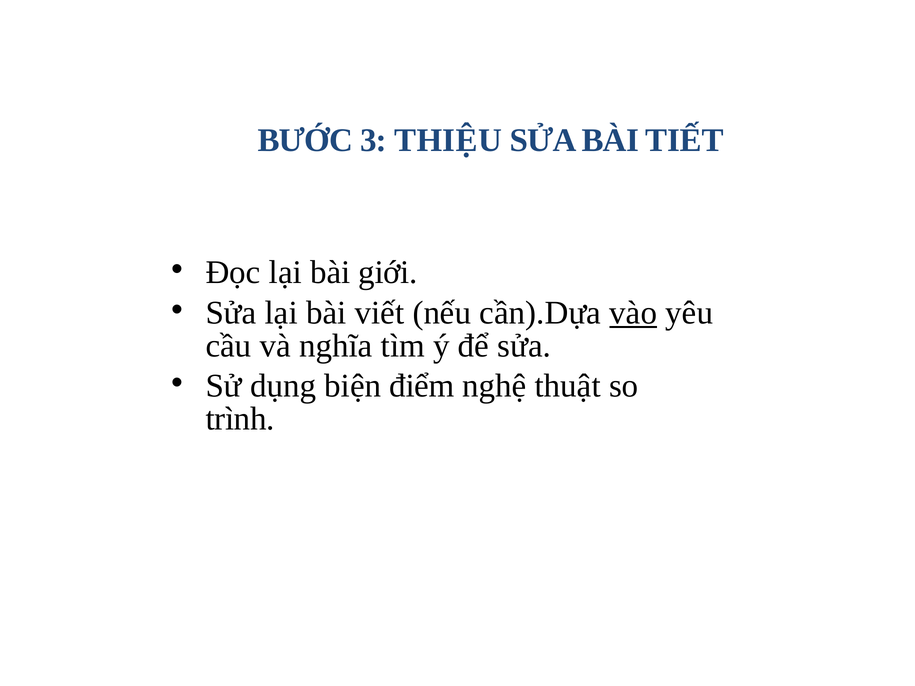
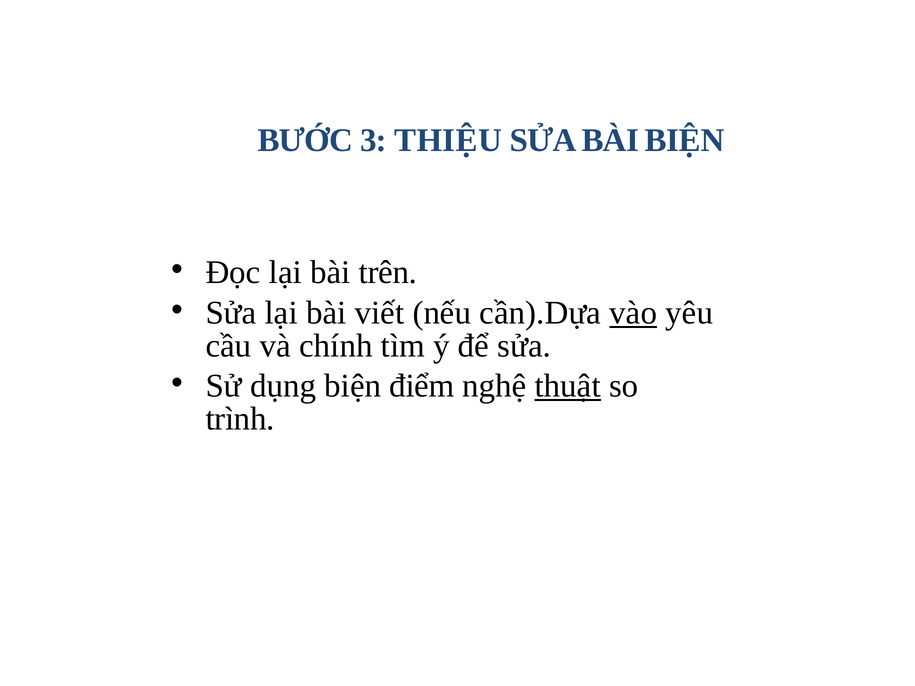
BÀI TIẾT: TIẾT -> BIỆN (685, 140)
giới: giới -> trên (388, 273)
nghĩa: nghĩa -> chính (336, 346)
thuật underline: none -> present (568, 386)
